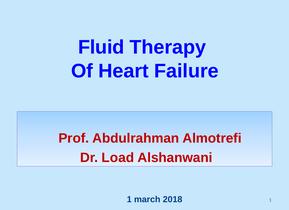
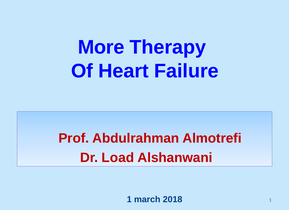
Fluid: Fluid -> More (101, 47)
